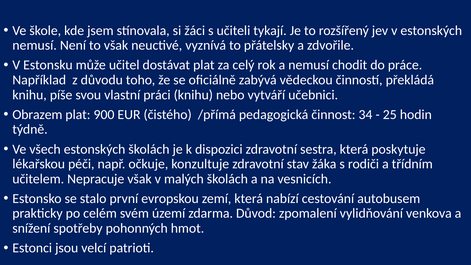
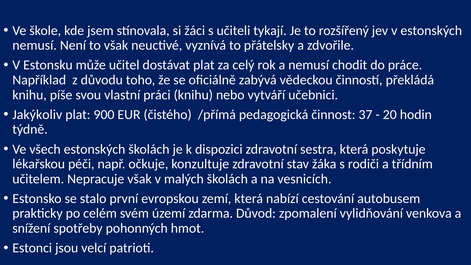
Obrazem: Obrazem -> Jakýkoliv (37, 115)
34: 34 -> 37 (365, 115)
25: 25 -> 20 (390, 115)
